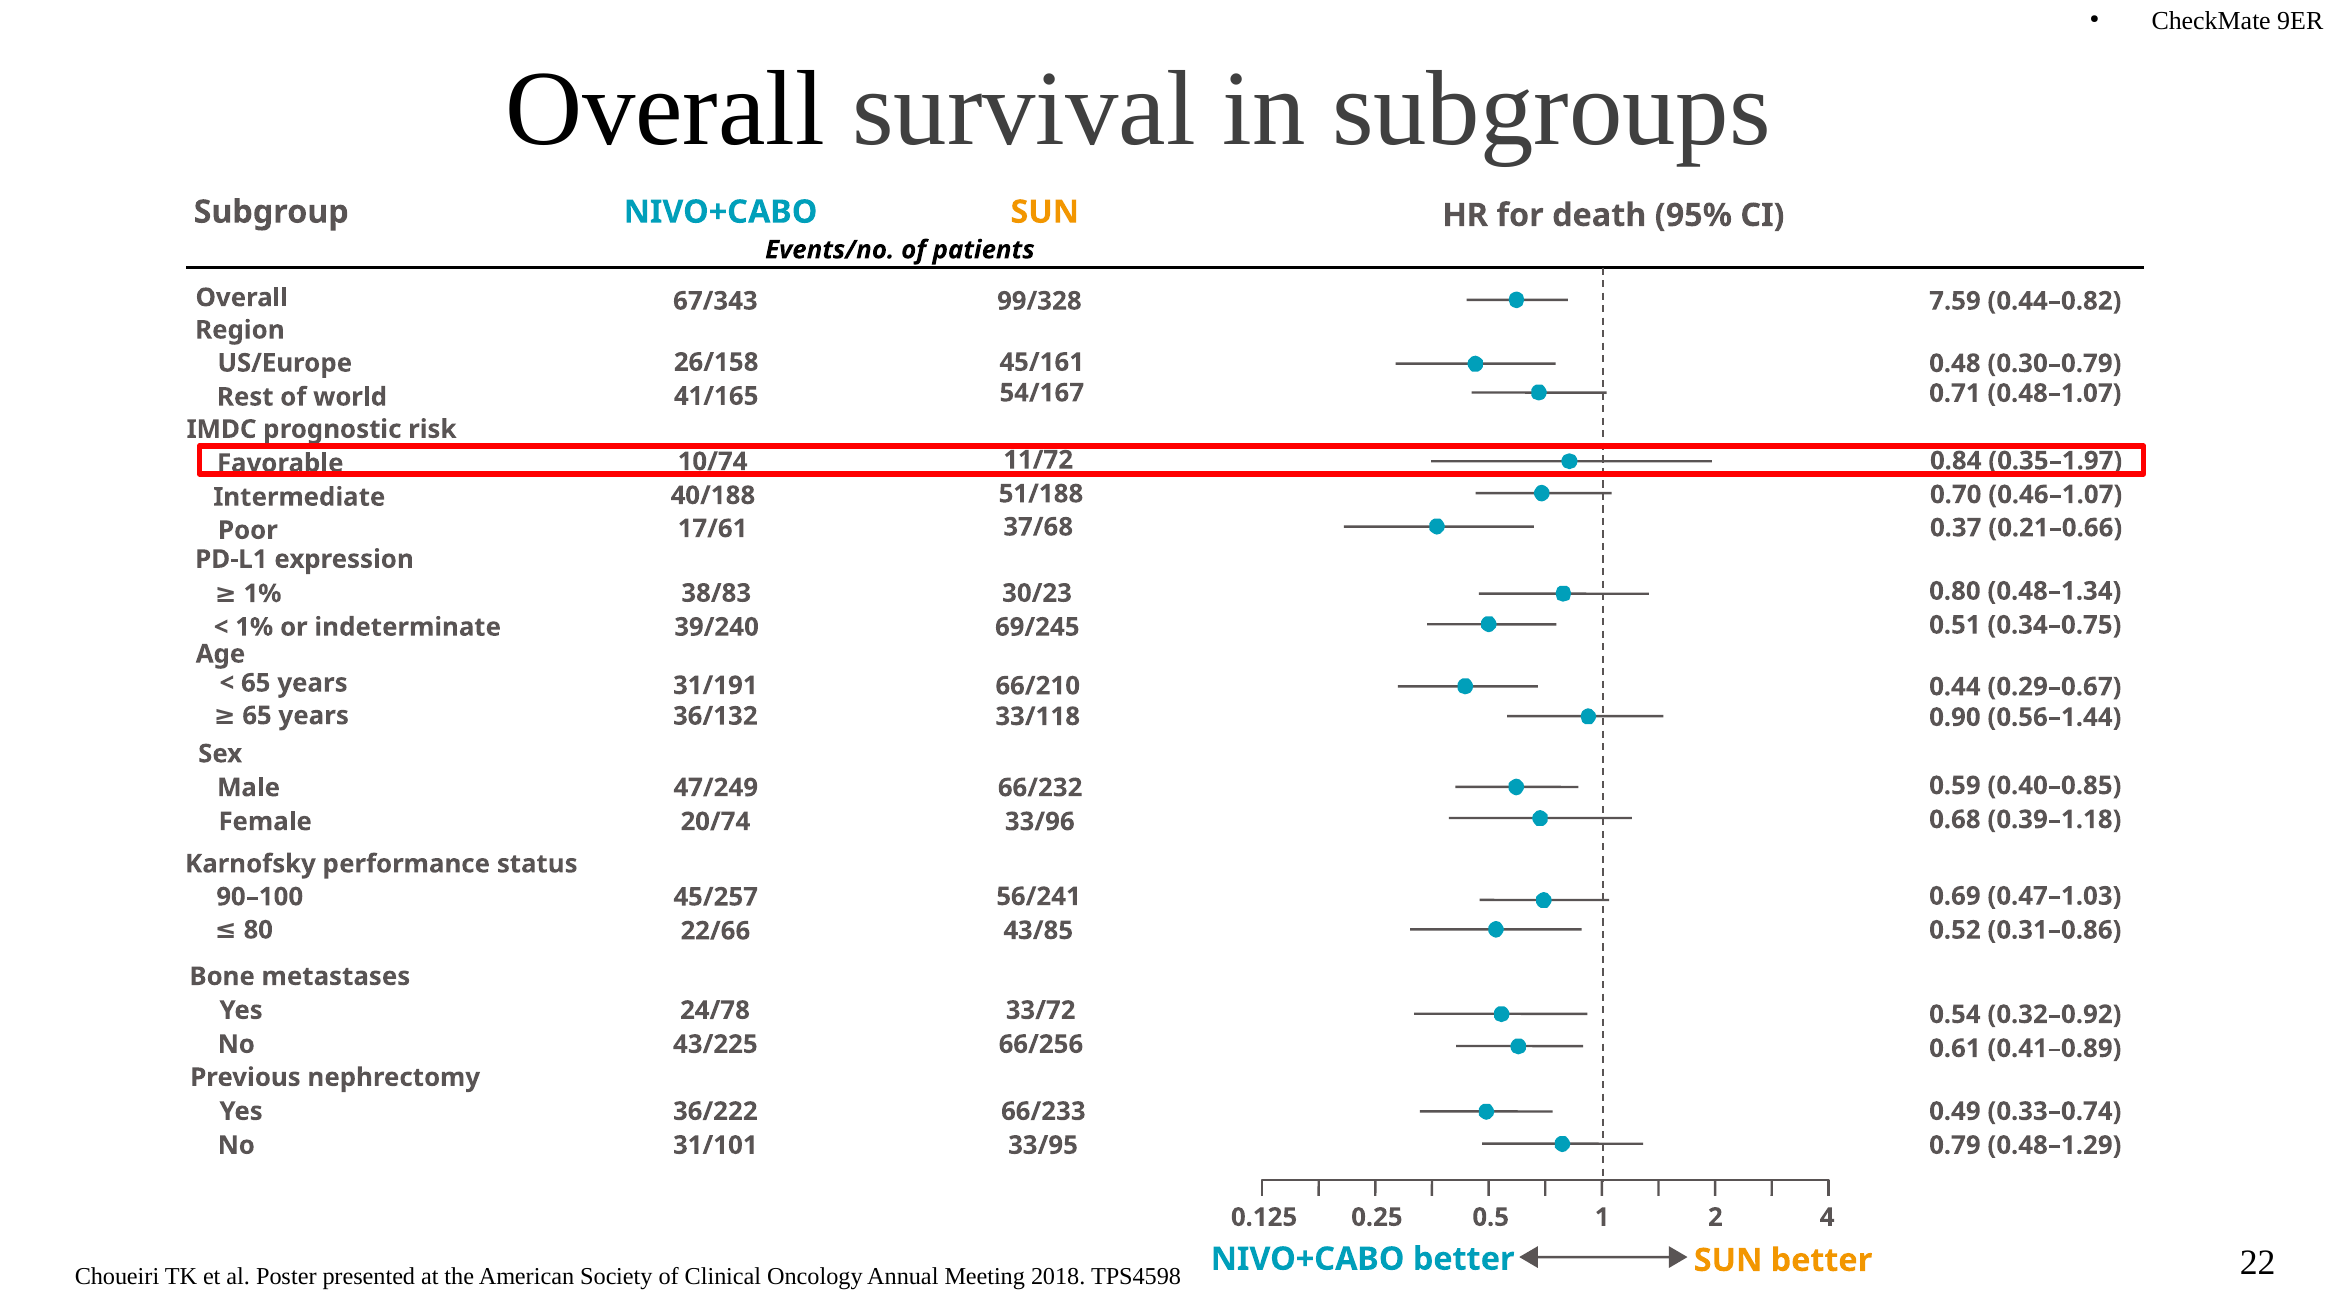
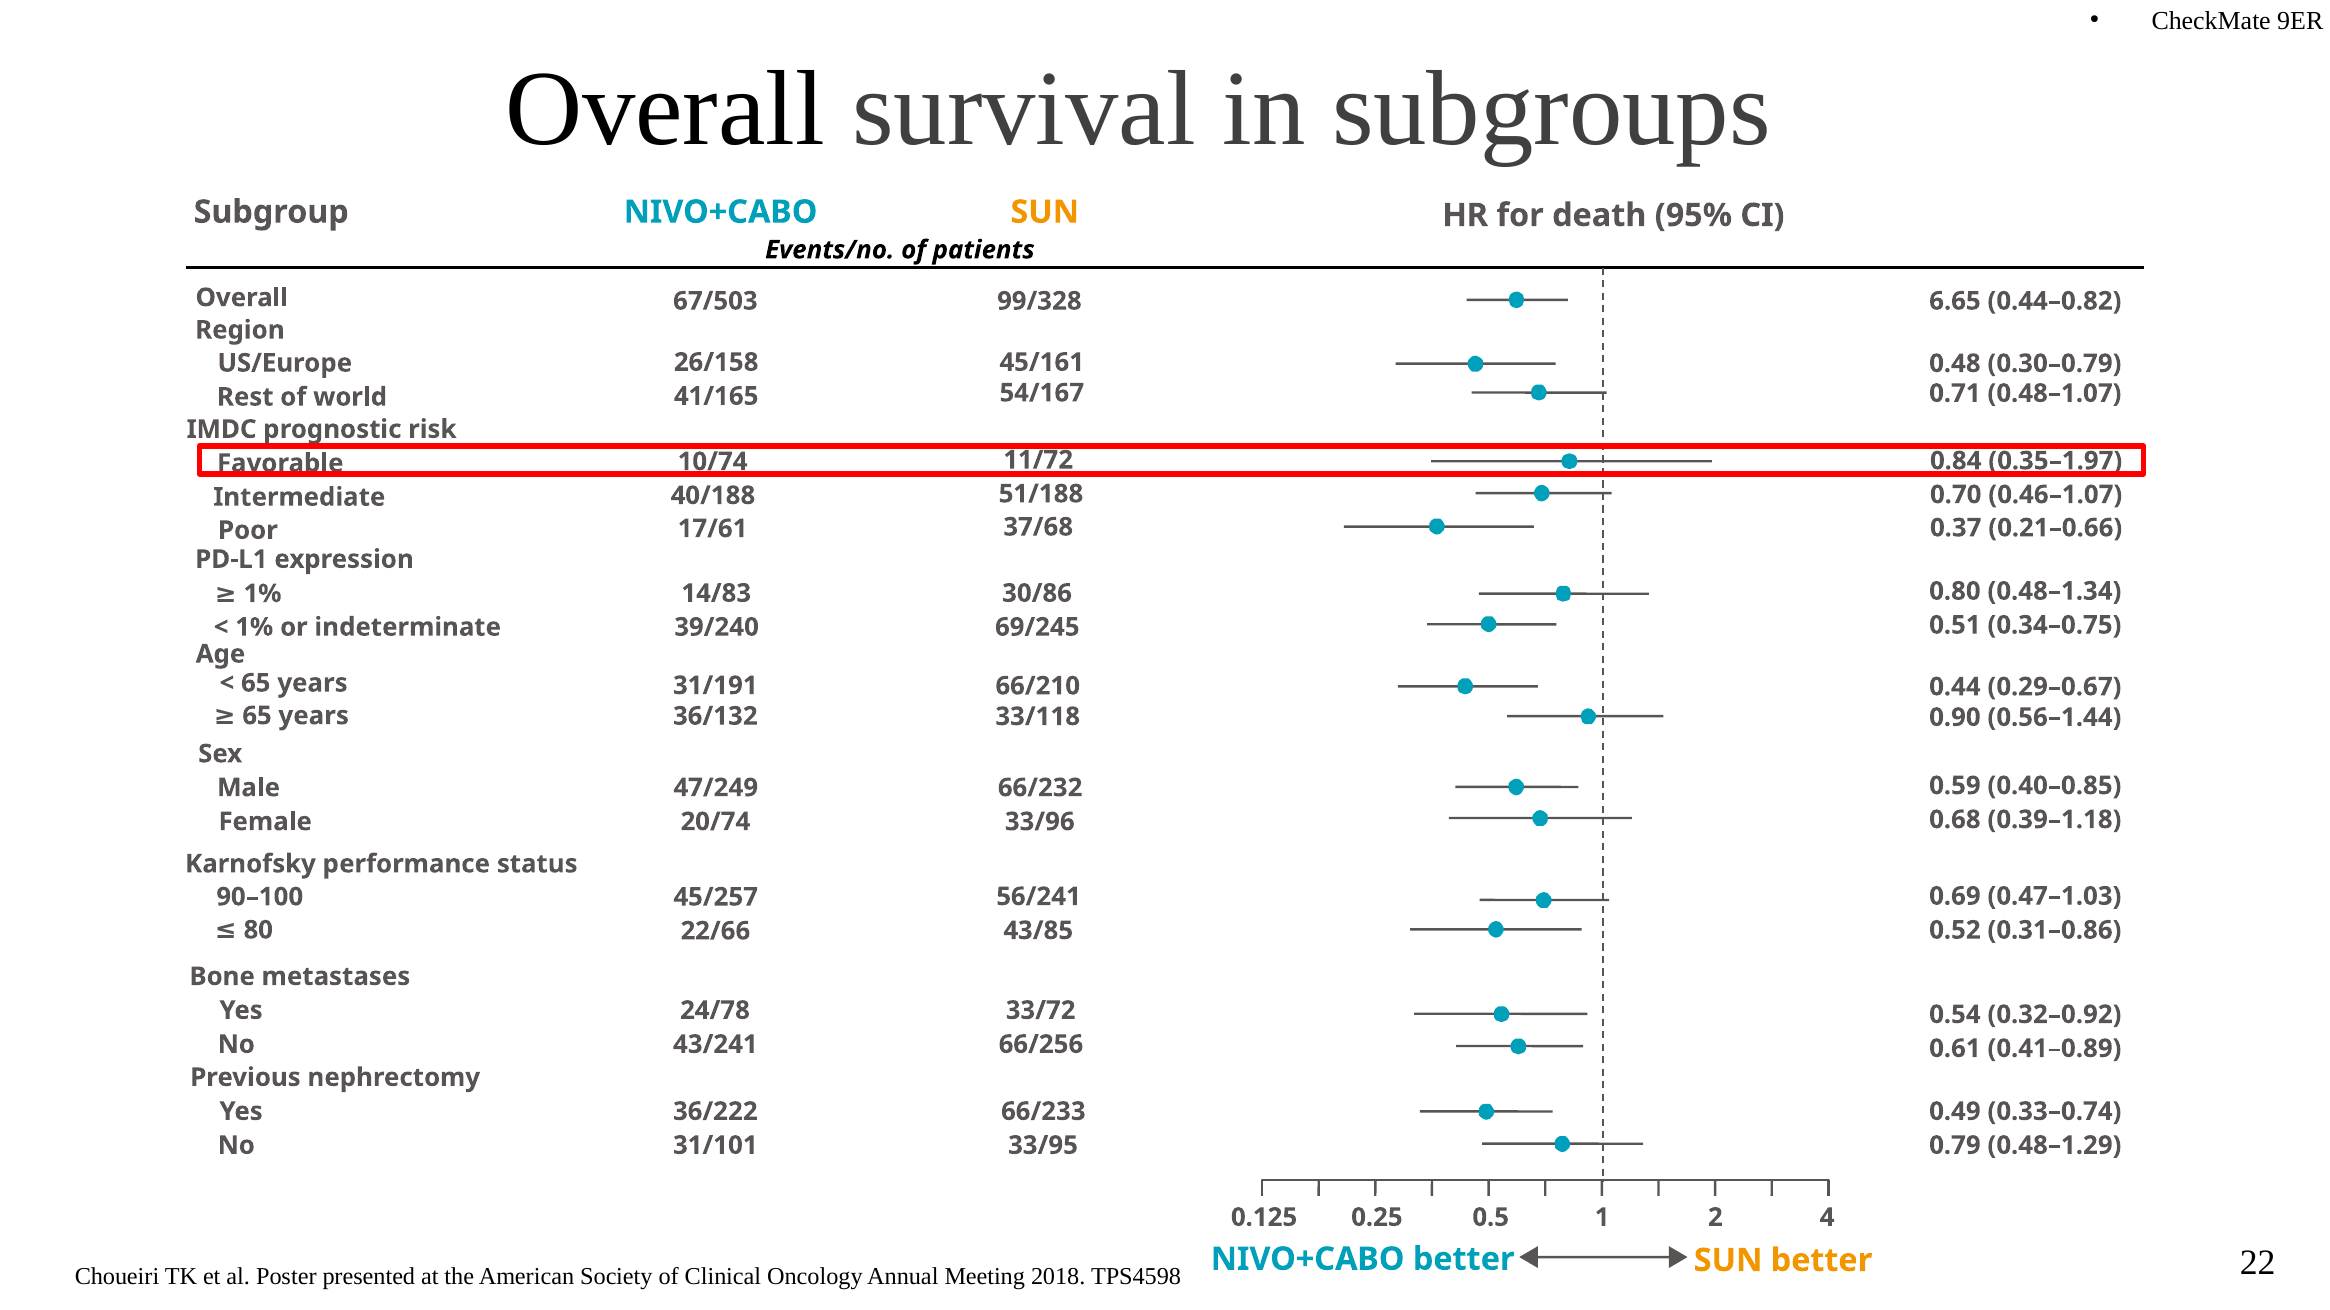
67/343: 67/343 -> 67/503 (715, 301)
7.59: 7.59 -> 6.65 (1955, 301)
38/83: 38/83 -> 14/83 (716, 593)
30/23: 30/23 -> 30/86 (1037, 593)
43/225: 43/225 -> 43/241 (715, 1045)
